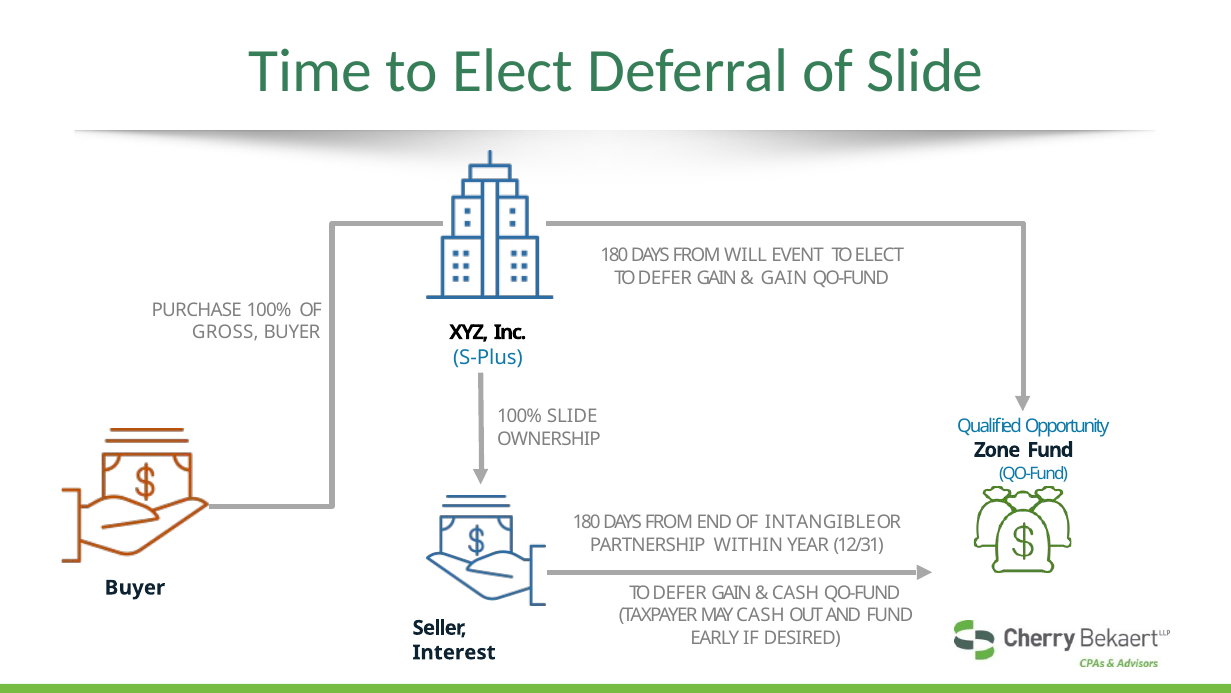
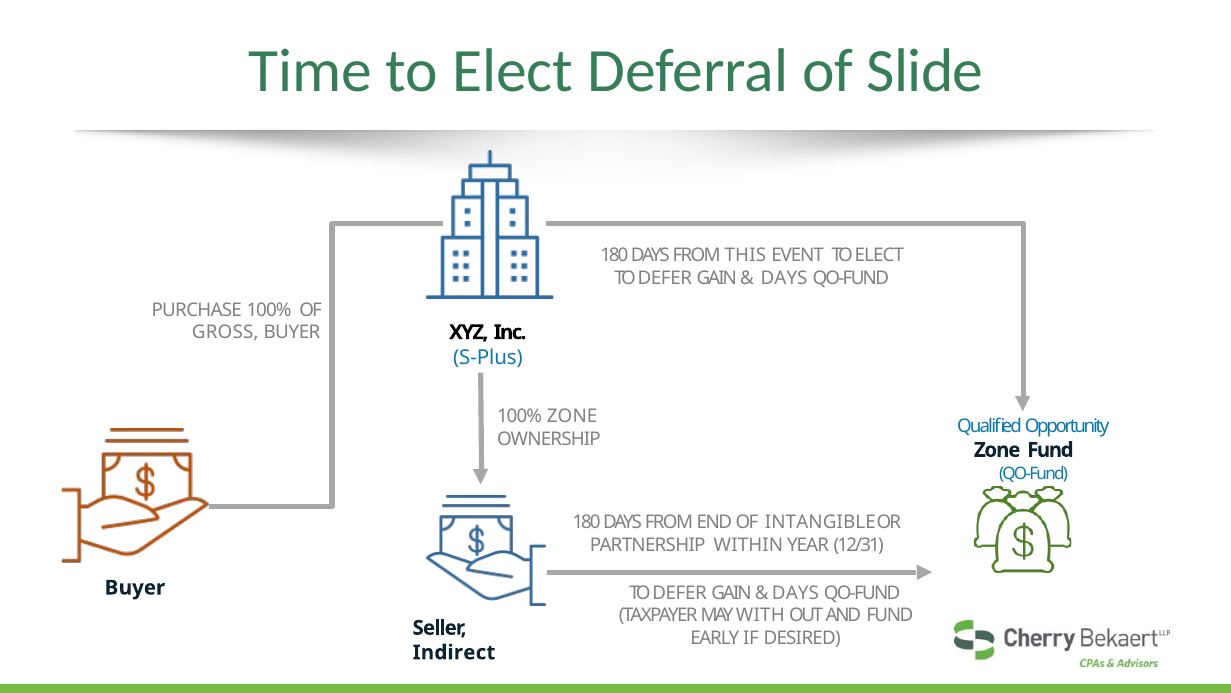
WILL: WILL -> THIS (745, 255)
GAIN: GAIN -> DAYS (784, 278)
100% SLIDE: SLIDE -> ZONE (572, 416)
CASH: CASH -> DAYS (795, 593)
MAY CASH: CASH -> WITH (760, 615)
Interest: Interest -> Indirect (454, 652)
